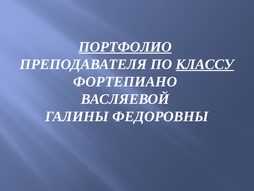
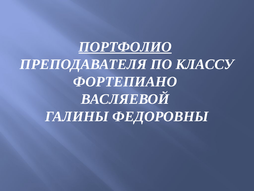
КЛАССУ underline: present -> none (205, 64)
